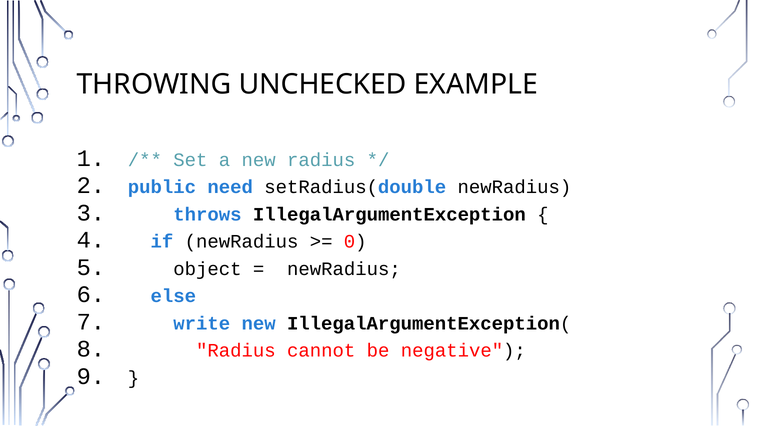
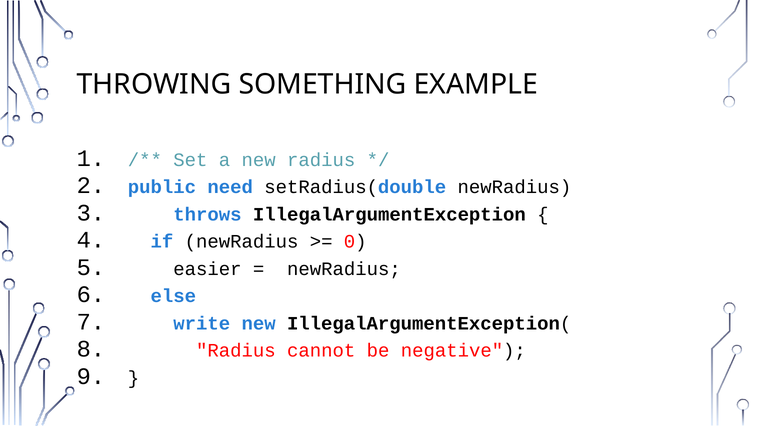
UNCHECKED: UNCHECKED -> SOMETHING (323, 84)
object: object -> easier (207, 269)
